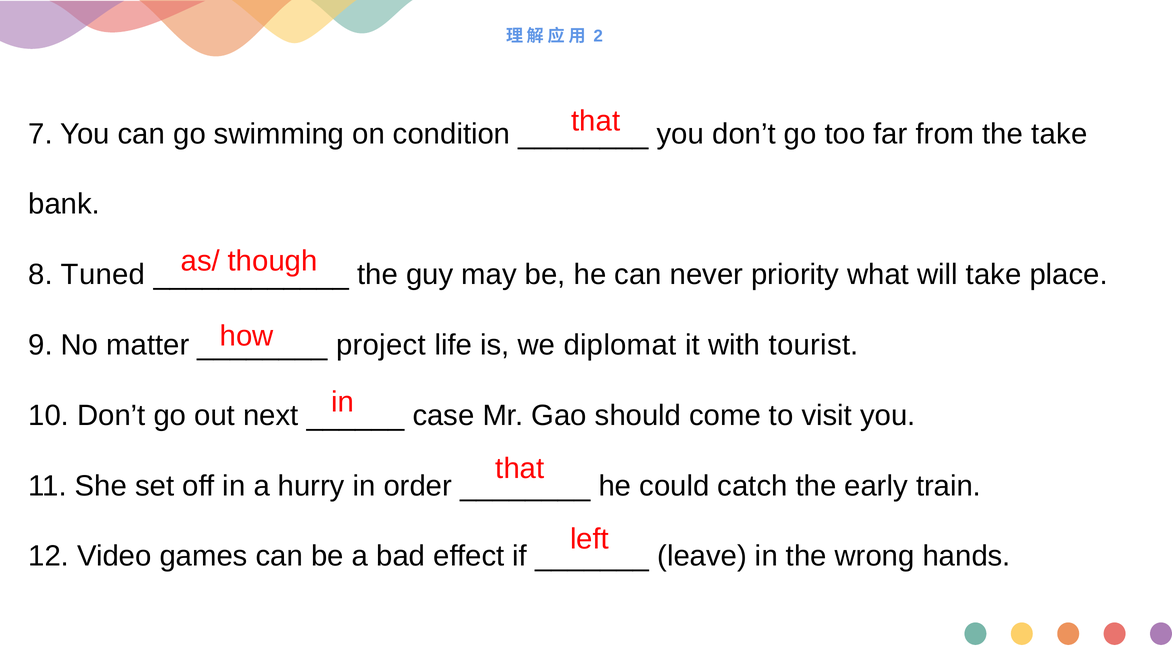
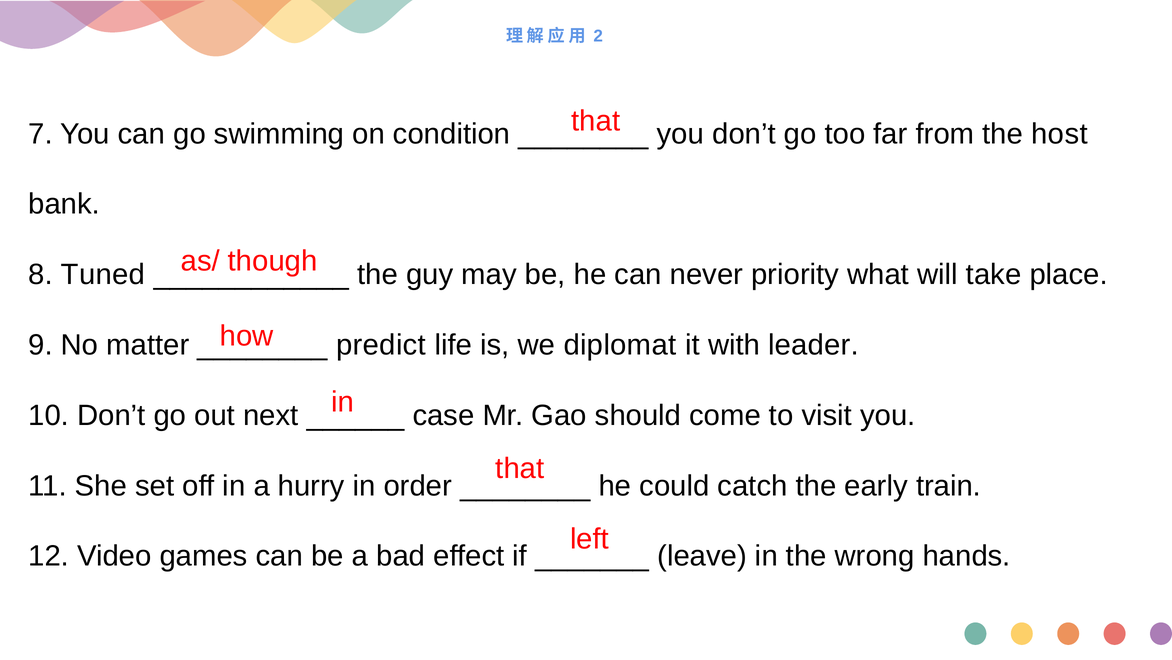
the take: take -> host (1060, 134)
project: project -> predict (381, 345)
tourist: tourist -> leader (814, 345)
